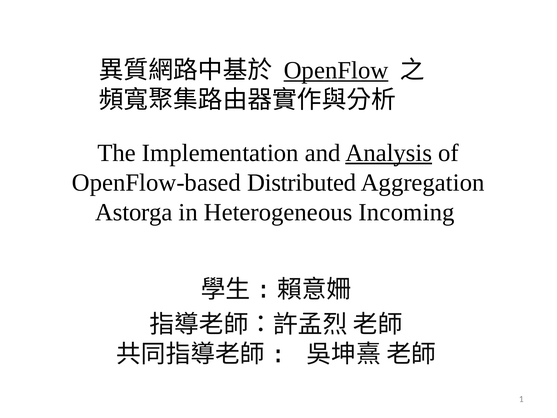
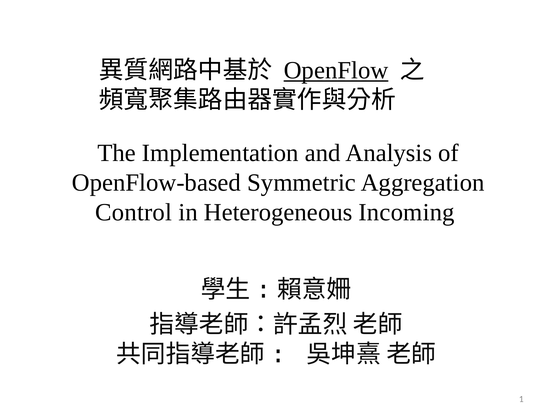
Analysis underline: present -> none (389, 153)
Distributed: Distributed -> Symmetric (302, 183)
Astorga: Astorga -> Control (134, 212)
